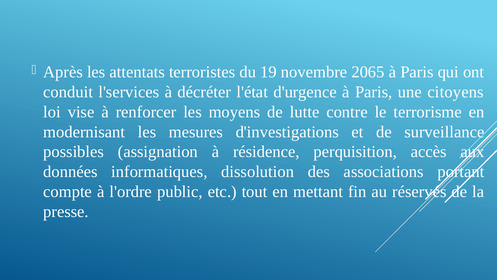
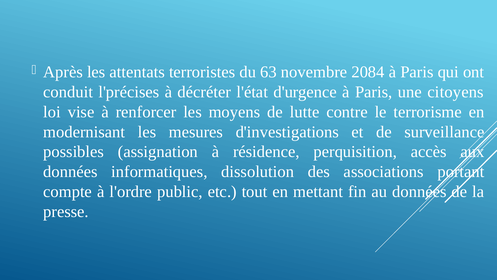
19: 19 -> 63 (268, 72)
2065: 2065 -> 2084 (368, 72)
l'services: l'services -> l'précises (129, 92)
au réservés: réservés -> données (419, 191)
